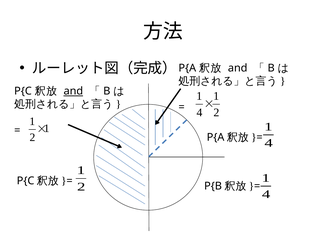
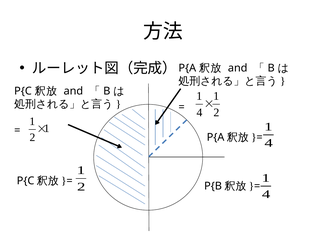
and underline: present -> none (73, 91)
